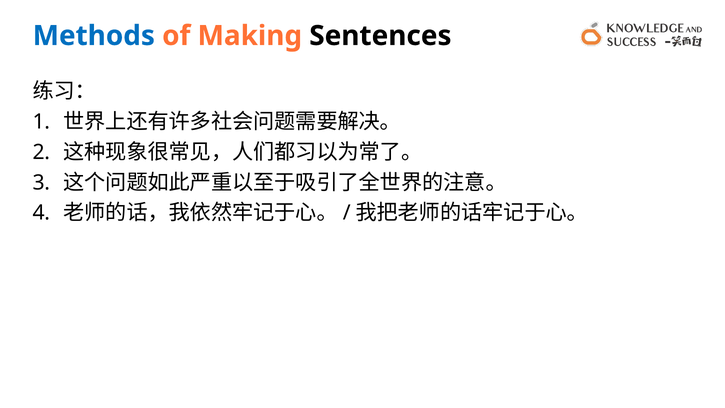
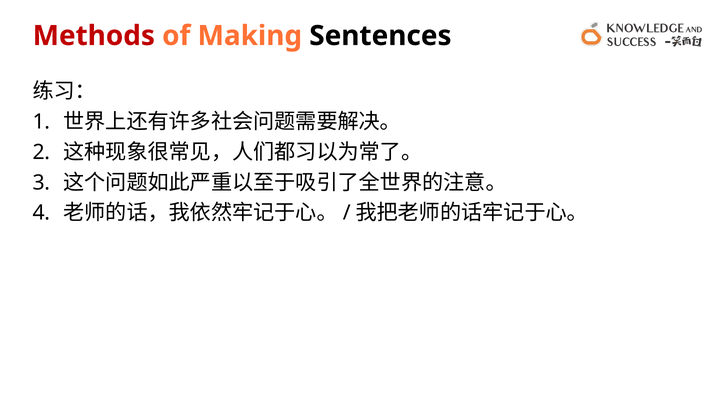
Methods colour: blue -> red (94, 36)
